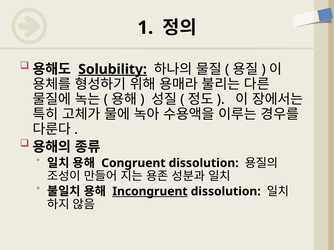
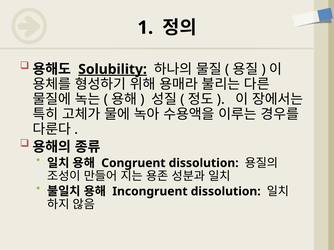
Incongruent underline: present -> none (150, 192)
